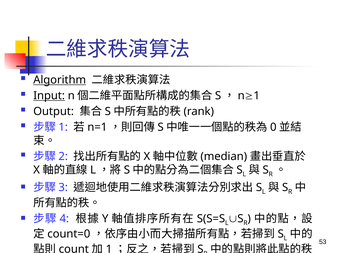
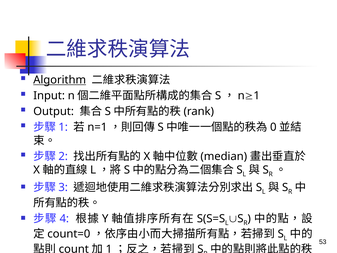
Input underline: present -> none (49, 96)
